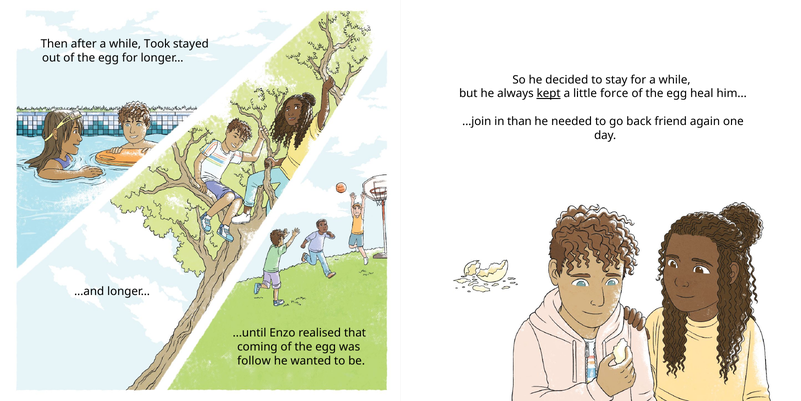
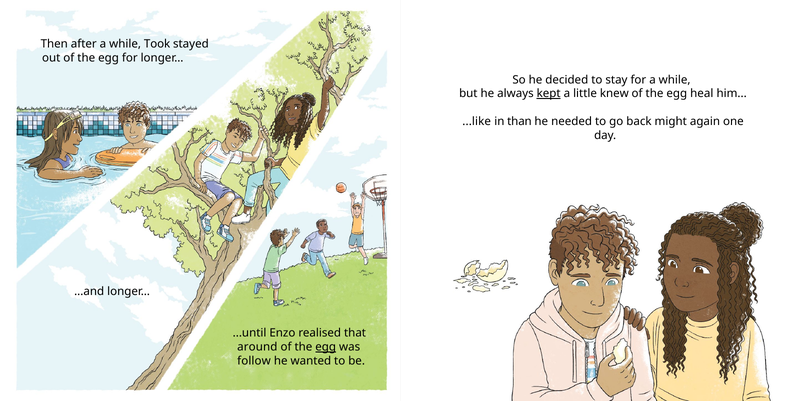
force: force -> knew (614, 94)
...join: ...join -> ...like (477, 121)
friend: friend -> might (671, 121)
coming: coming -> around (257, 347)
egg underline: none -> present (326, 347)
